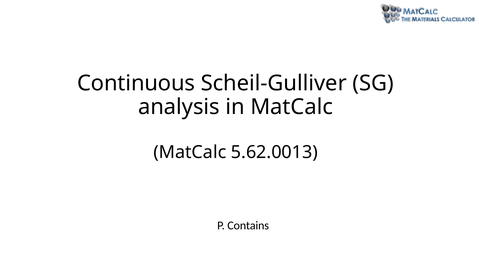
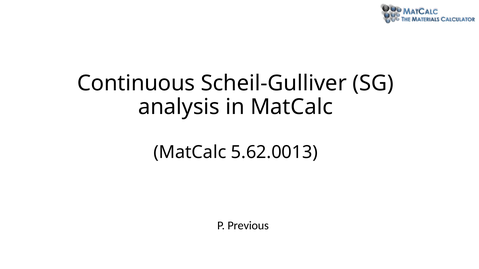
Contains: Contains -> Previous (248, 226)
